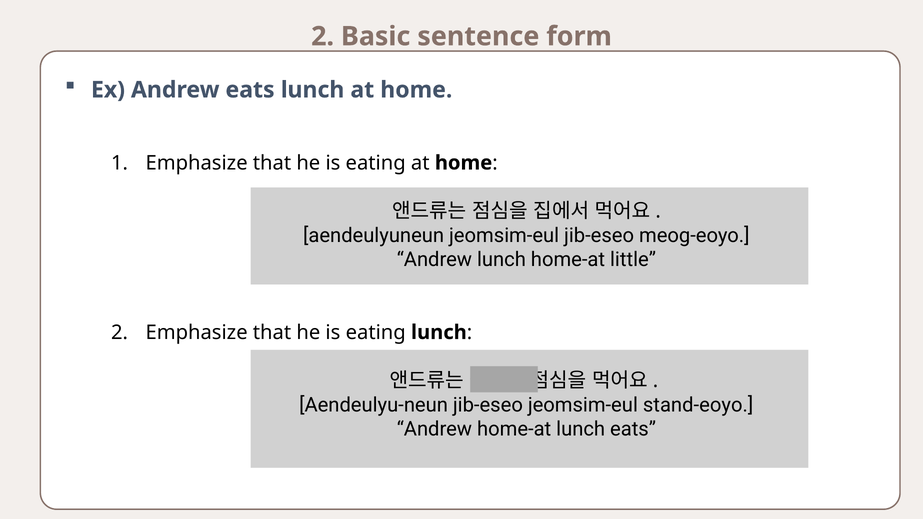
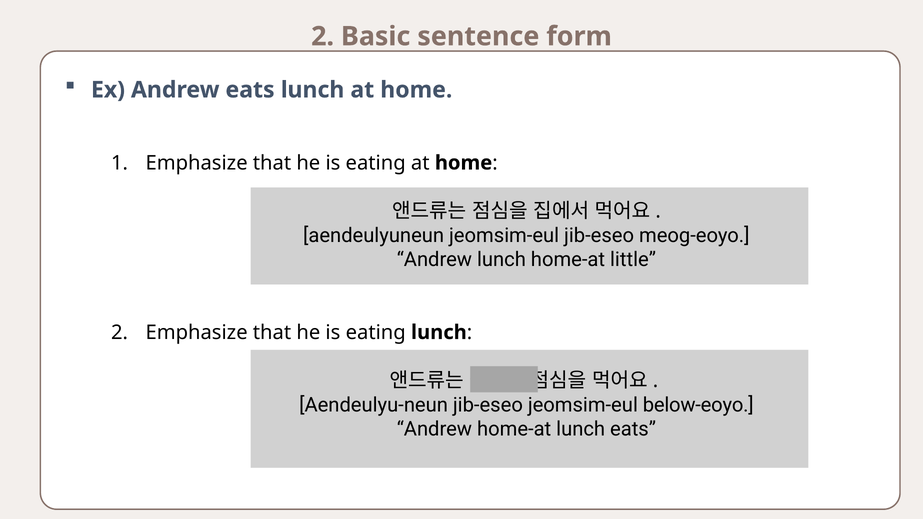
stand-eoyo: stand-eoyo -> below-eoyo (698, 405)
